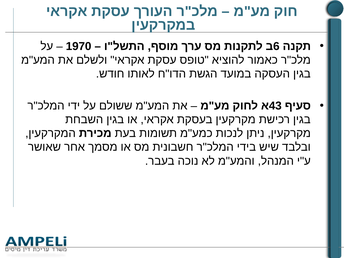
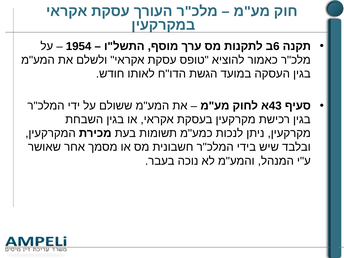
1970: 1970 -> 1954 (79, 46)
